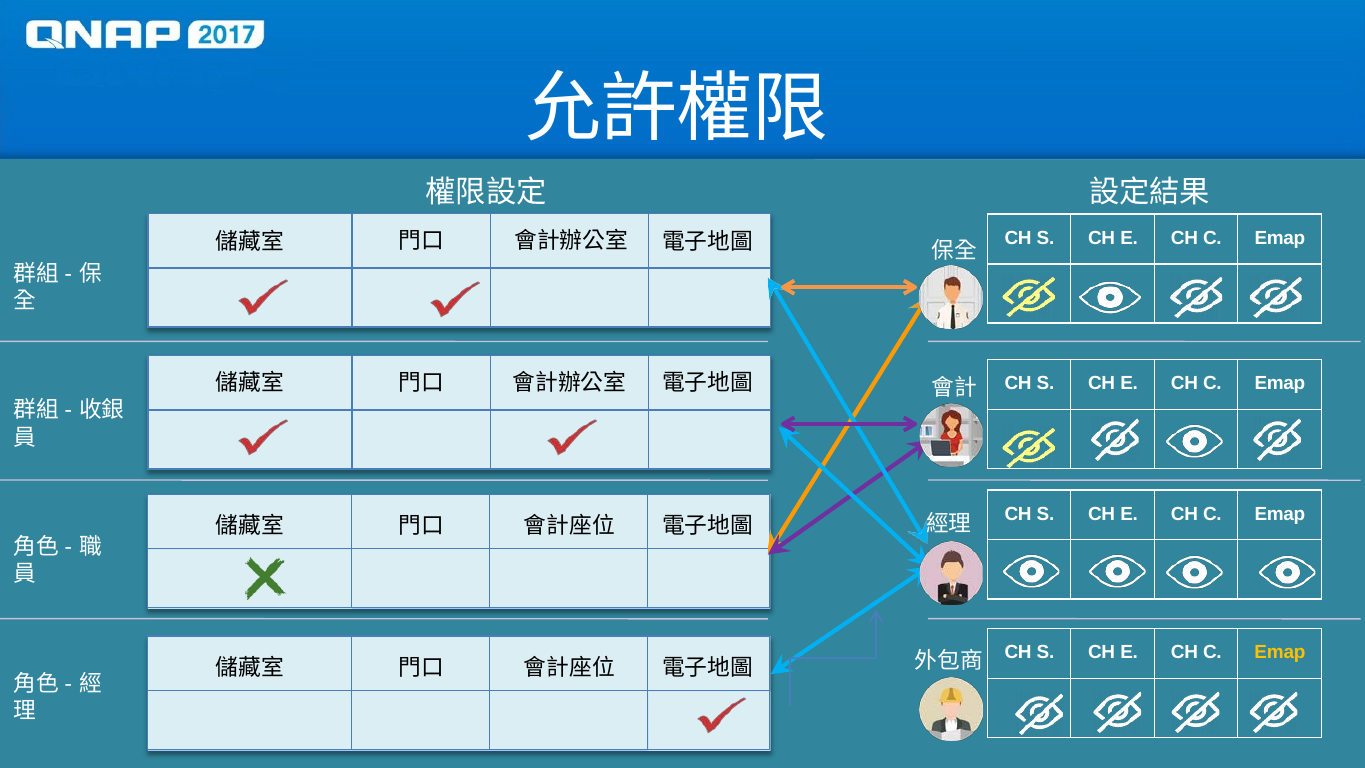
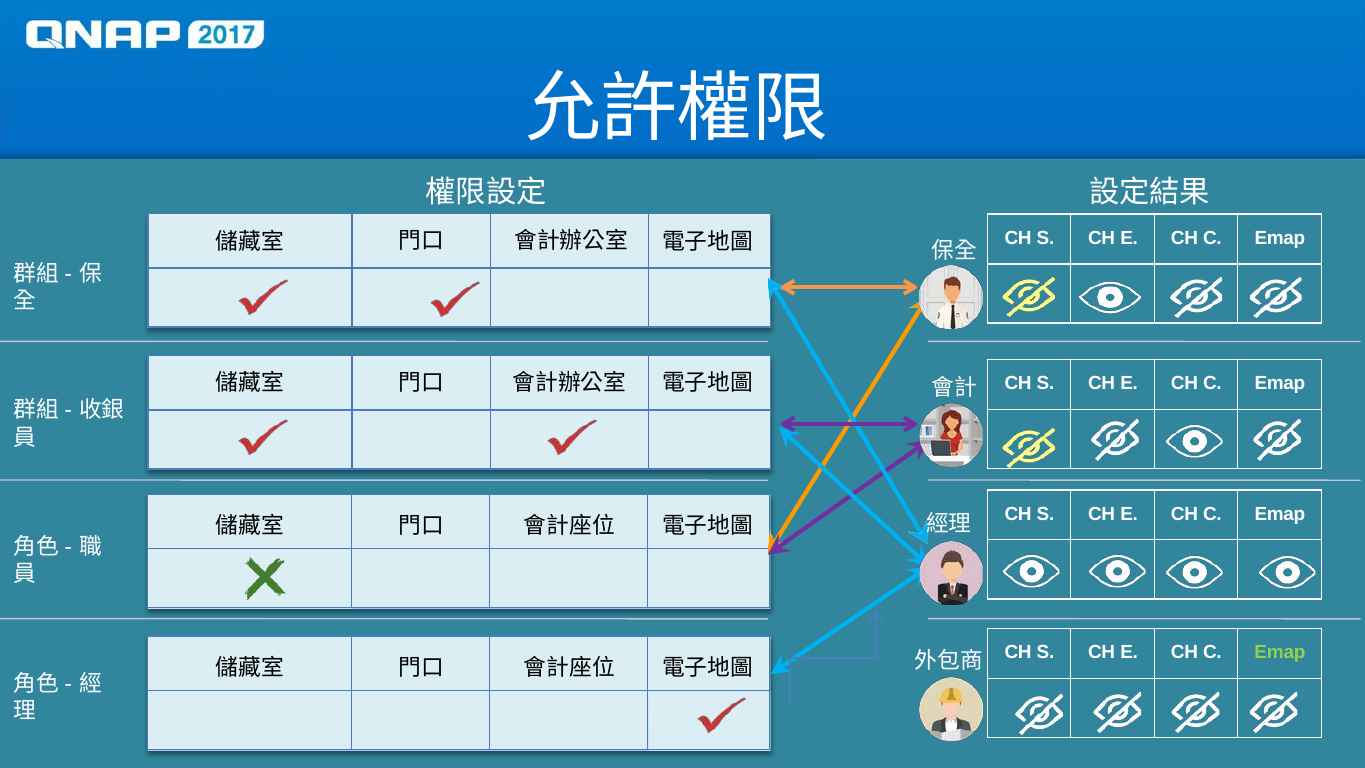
Emap colour: yellow -> light green (1280, 652)
